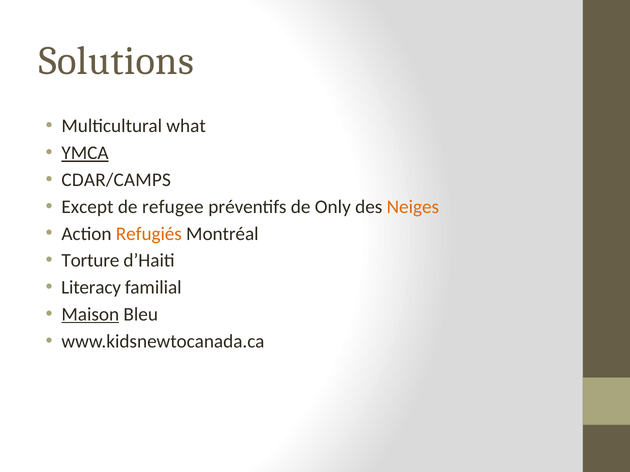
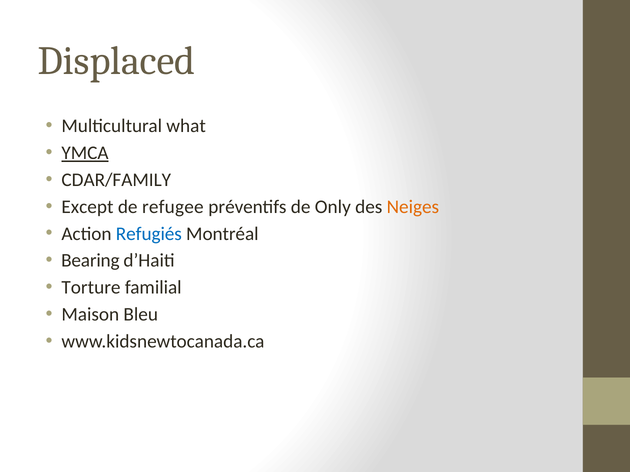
Solutions: Solutions -> Displaced (117, 61)
CDAR/CAMPS: CDAR/CAMPS -> CDAR/FAMILY (116, 180)
Refugiés colour: orange -> blue (149, 234)
Torture: Torture -> Bearing (90, 261)
Literacy: Literacy -> Torture (91, 288)
Maison underline: present -> none (90, 315)
